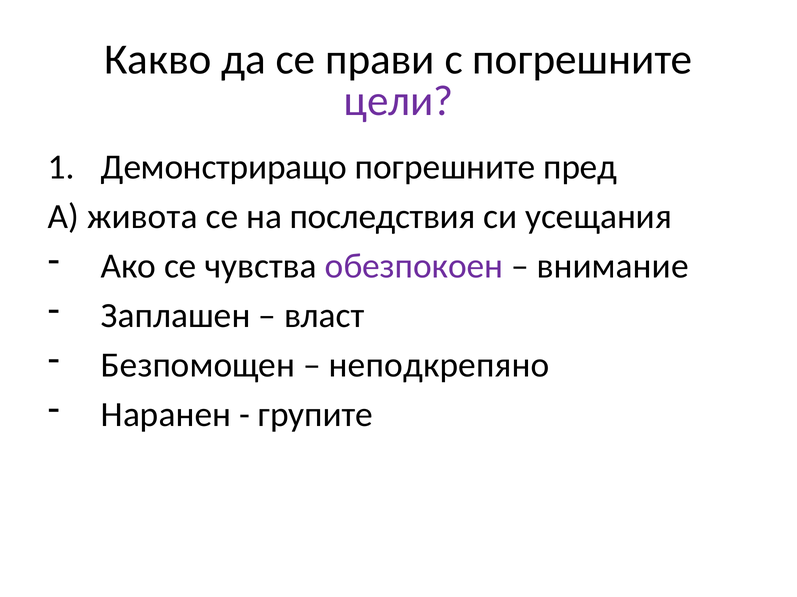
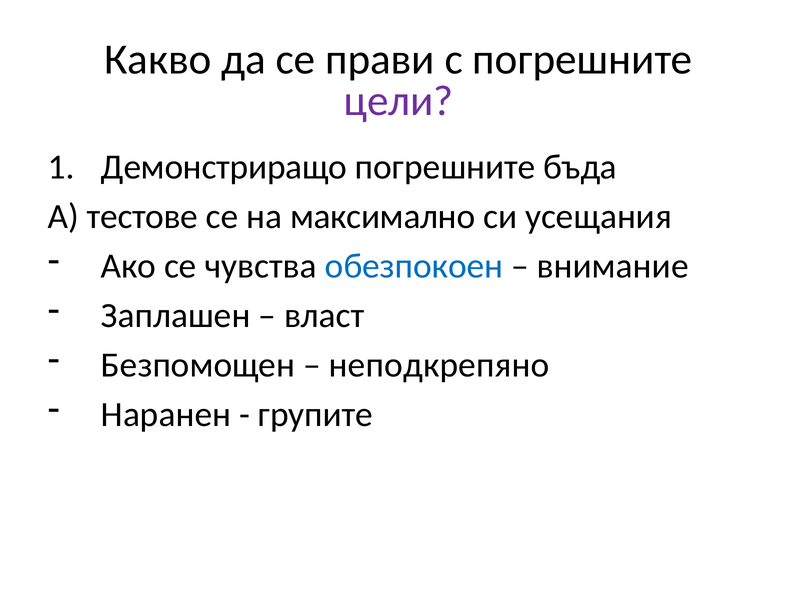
пред: пред -> бъда (580, 167)
живота: живота -> тестове (142, 217)
последствия: последствия -> максимално (383, 217)
обезпокоен colour: purple -> blue (414, 266)
